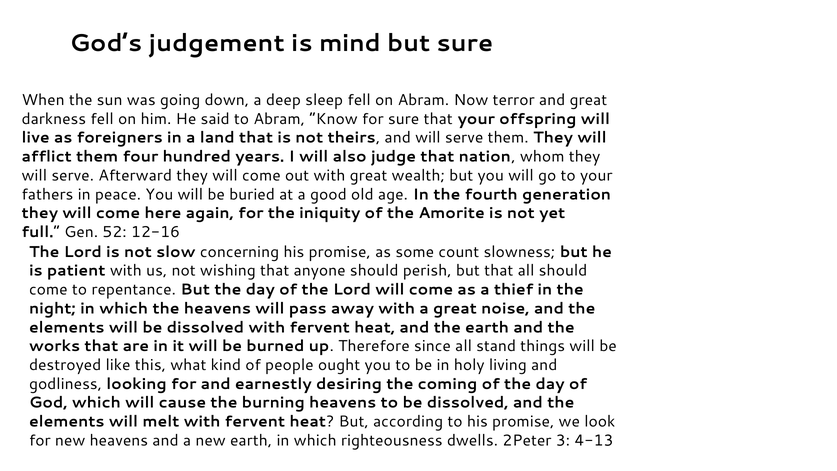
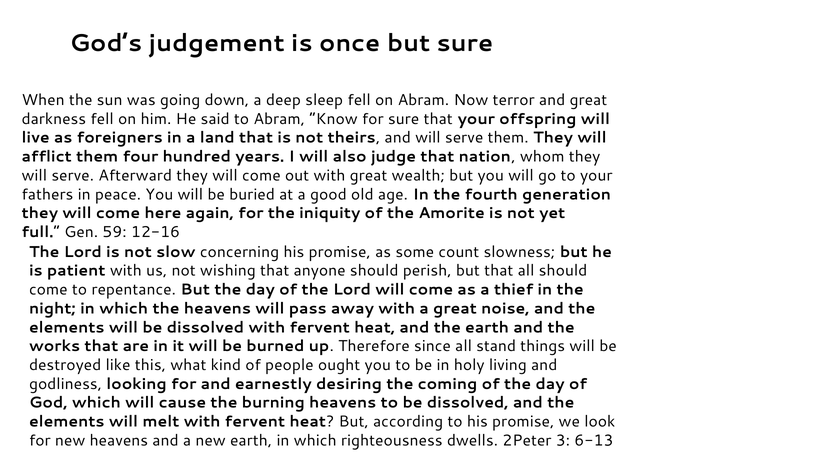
mind: mind -> once (350, 43)
52: 52 -> 59 (115, 232)
4-13: 4-13 -> 6-13 (594, 440)
